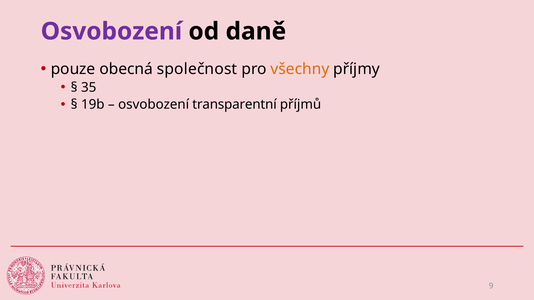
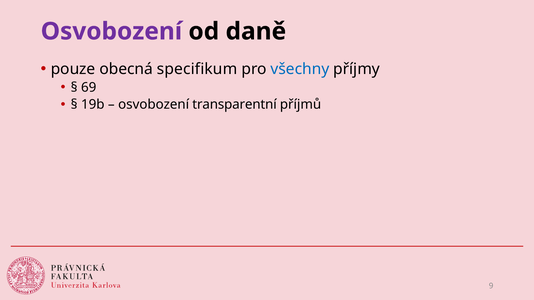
společnost: společnost -> specifikum (197, 69)
všechny colour: orange -> blue (300, 69)
35: 35 -> 69 (89, 87)
